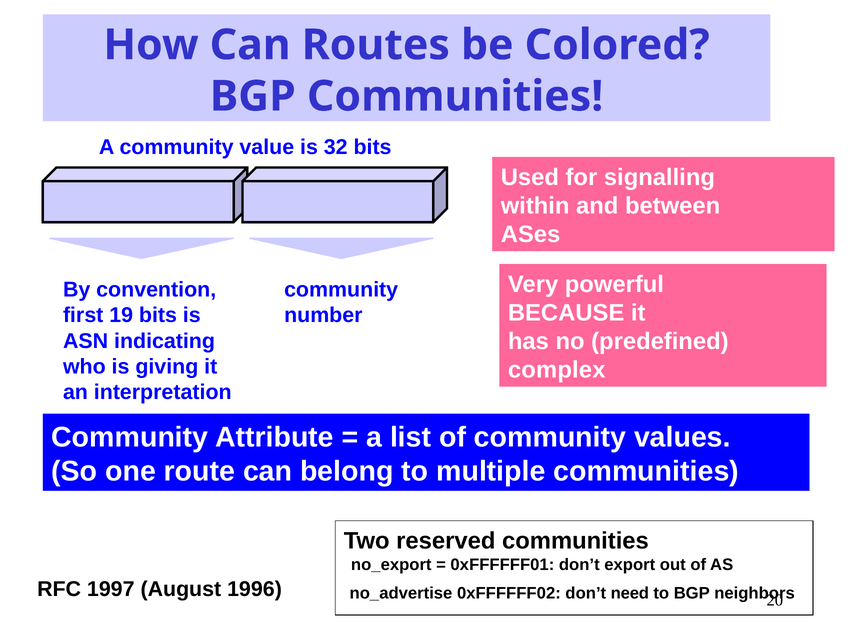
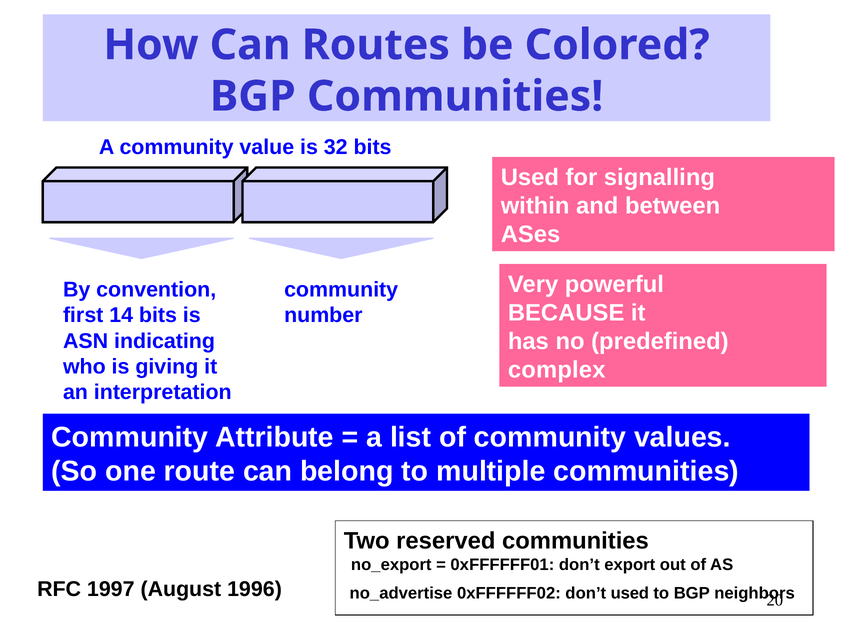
19: 19 -> 14 (121, 315)
don’t need: need -> used (630, 593)
